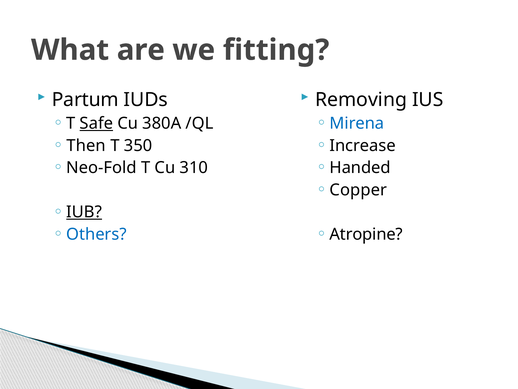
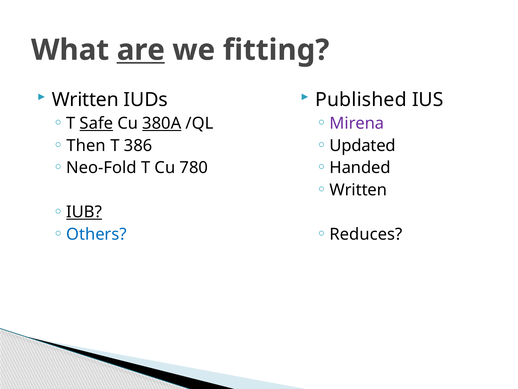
are underline: none -> present (141, 50)
Partum: Partum -> Written (85, 99)
Removing: Removing -> Published (361, 99)
380A underline: none -> present (162, 123)
Mirena colour: blue -> purple (357, 123)
Increase: Increase -> Updated (363, 145)
350: 350 -> 386 (138, 145)
310: 310 -> 780 (194, 168)
Copper: Copper -> Written (358, 190)
Atropine: Atropine -> Reduces (366, 234)
